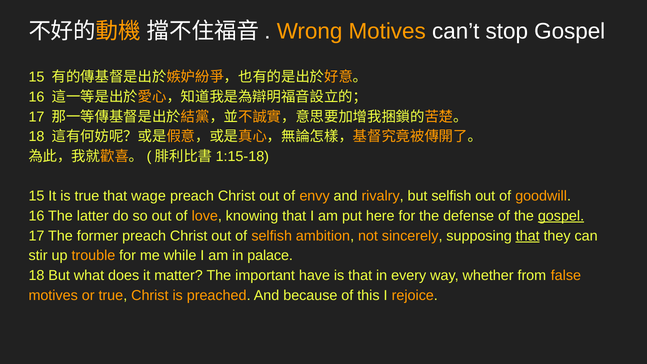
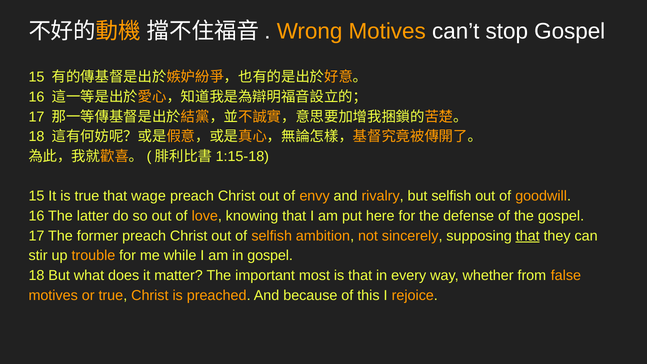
gospel underline: present -> none (561, 216)
in palace: palace -> gospel (270, 256)
have: have -> most (314, 275)
